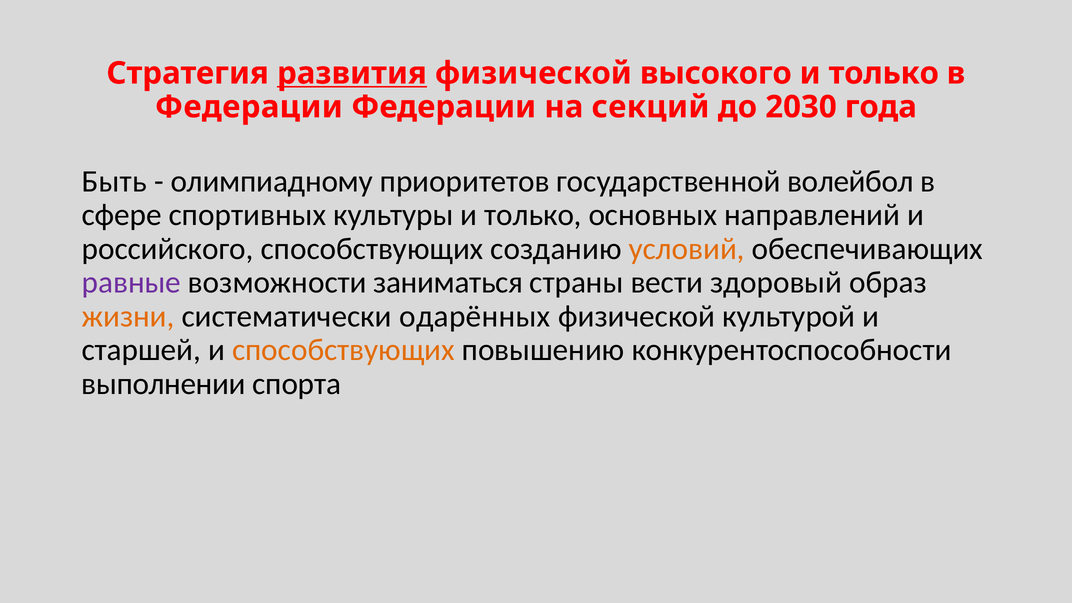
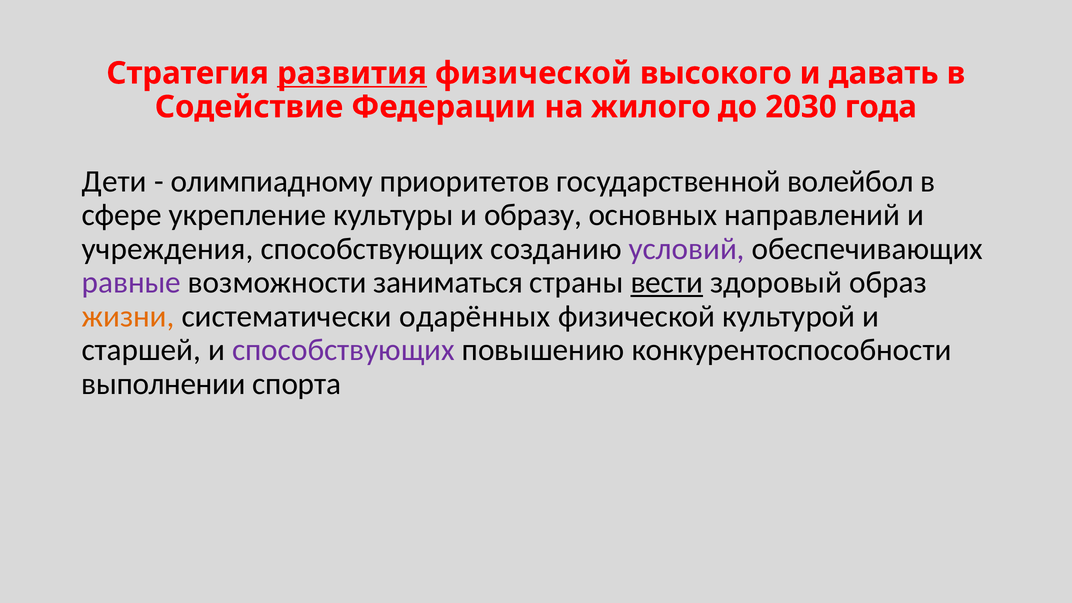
только: только -> давать (884, 73)
Федерации: Федерации -> Содействие (249, 107)
секций: секций -> жилого (651, 107)
Быть: Быть -> Дети (114, 181)
спортивных: спортивных -> укрепление (247, 215)
культуры и только: только -> образу (533, 215)
российского: российского -> учреждения (168, 249)
условий colour: orange -> purple (687, 249)
вести underline: none -> present (667, 283)
способствующих colour: orange -> purple (343, 350)
